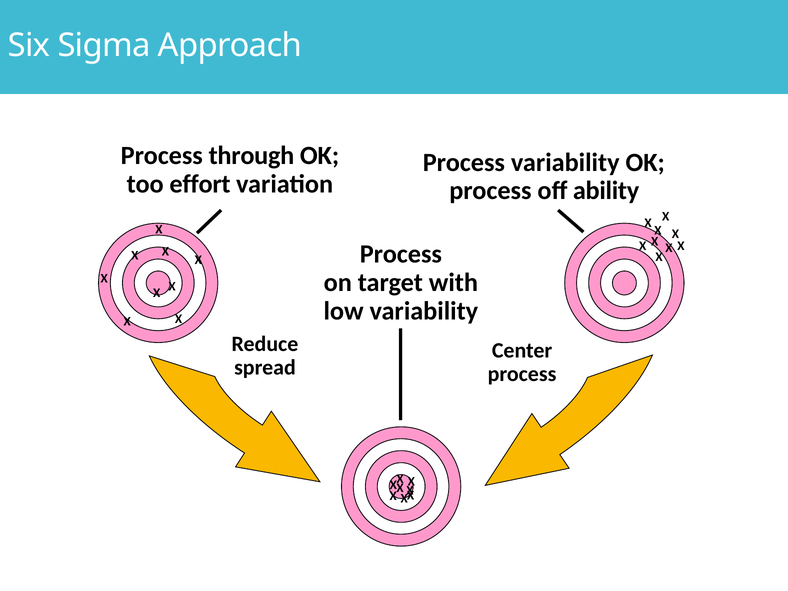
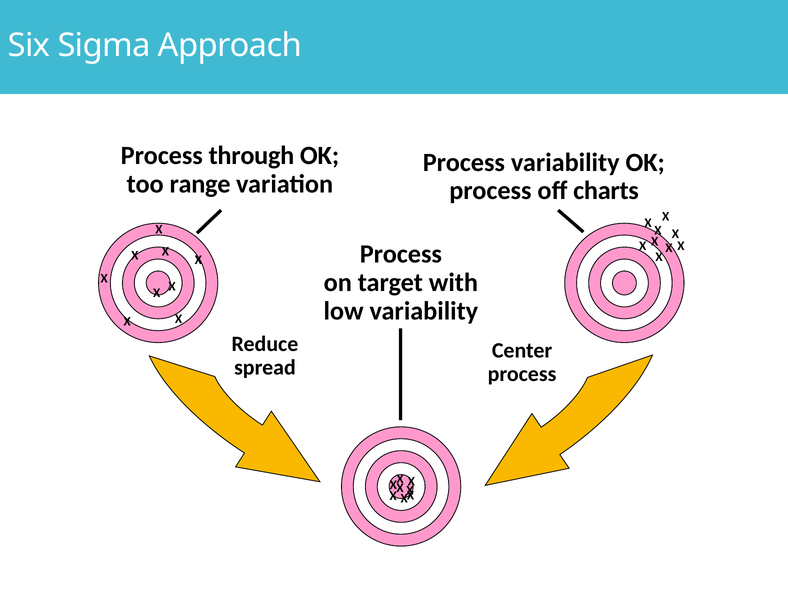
effort: effort -> range (200, 184)
ability: ability -> charts (606, 191)
